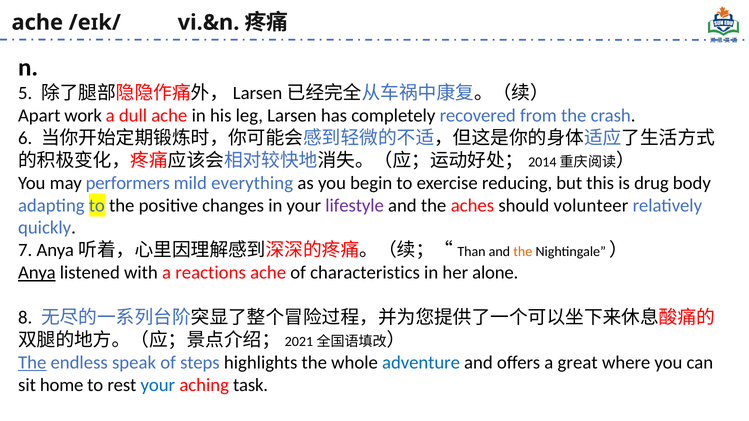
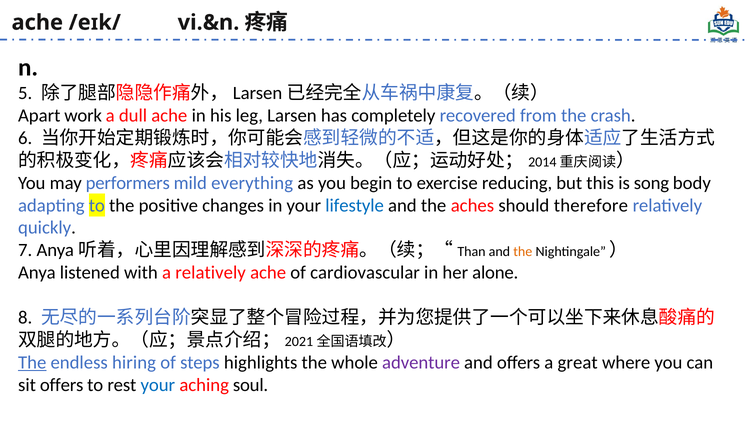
drug: drug -> song (651, 183)
lifestyle colour: purple -> blue (355, 205)
volunteer: volunteer -> therefore (591, 205)
Anya underline: present -> none (37, 273)
a reactions: reactions -> relatively (211, 273)
characteristics: characteristics -> cardiovascular (365, 273)
speak: speak -> hiring (134, 363)
adventure colour: blue -> purple (421, 363)
sit home: home -> offers (62, 385)
task: task -> soul (251, 385)
